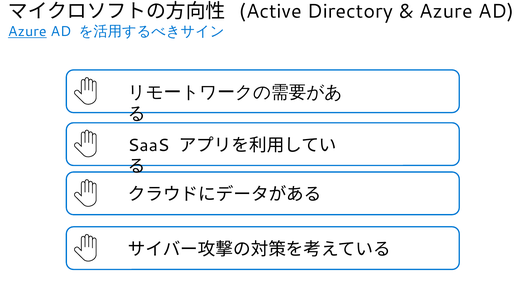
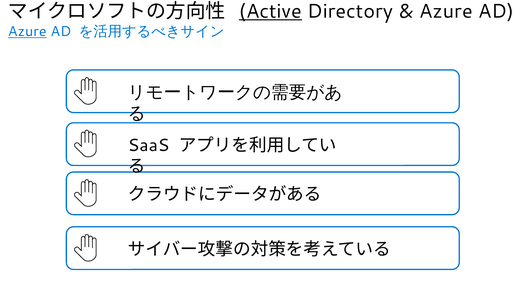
Active underline: none -> present (270, 11)
